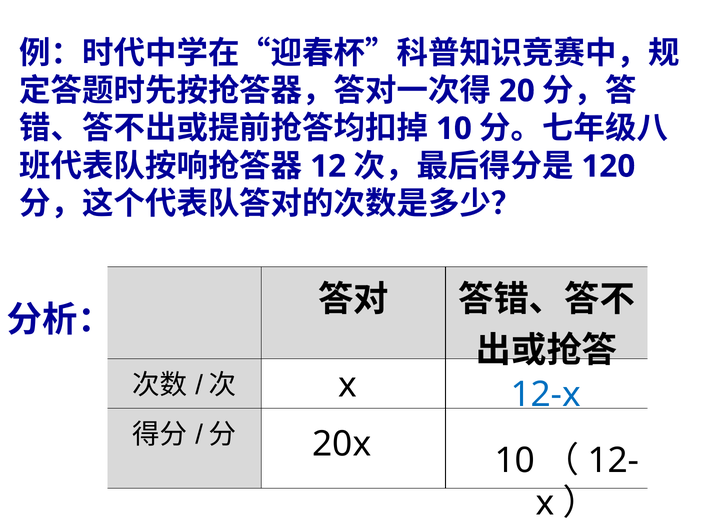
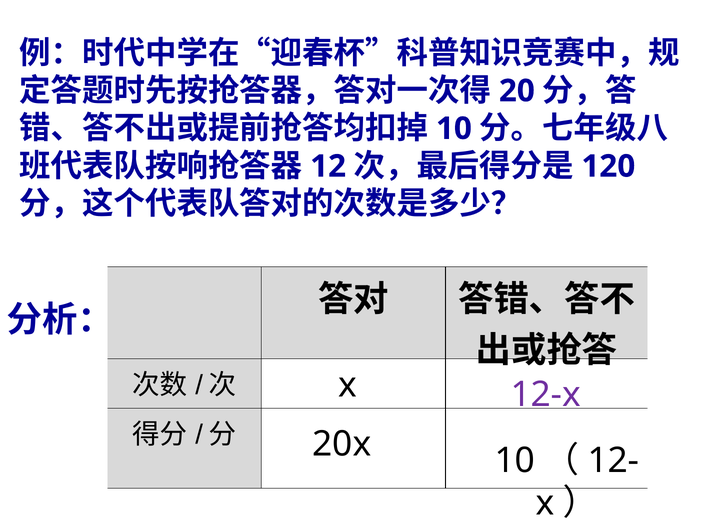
12-x colour: blue -> purple (546, 395)
